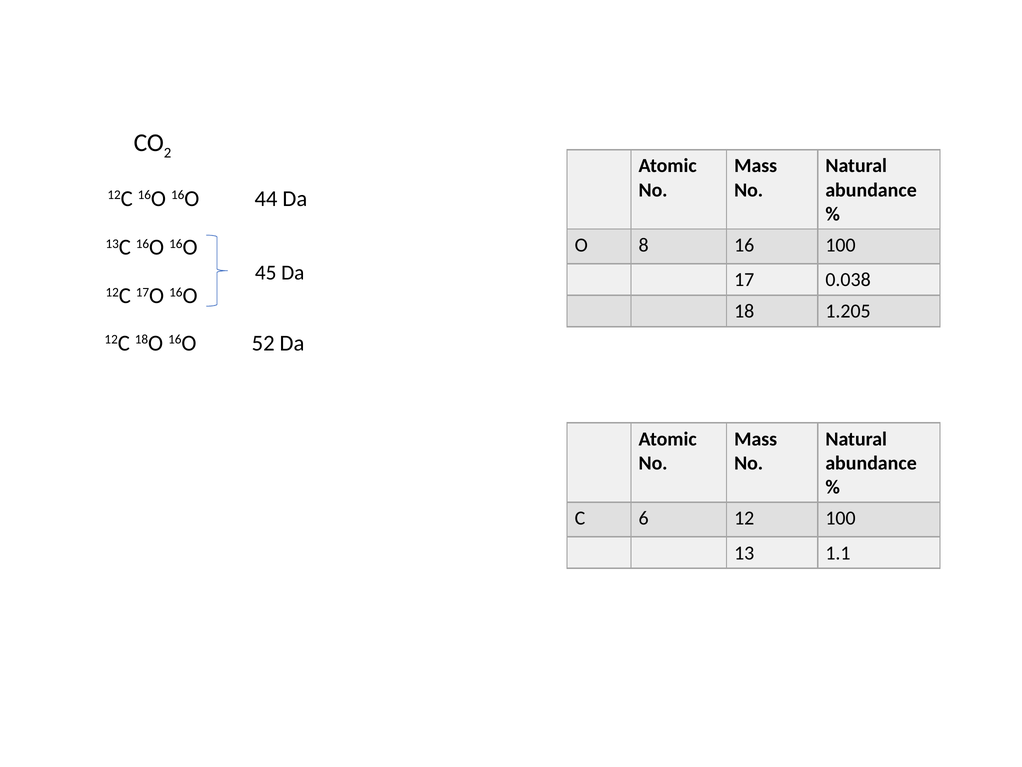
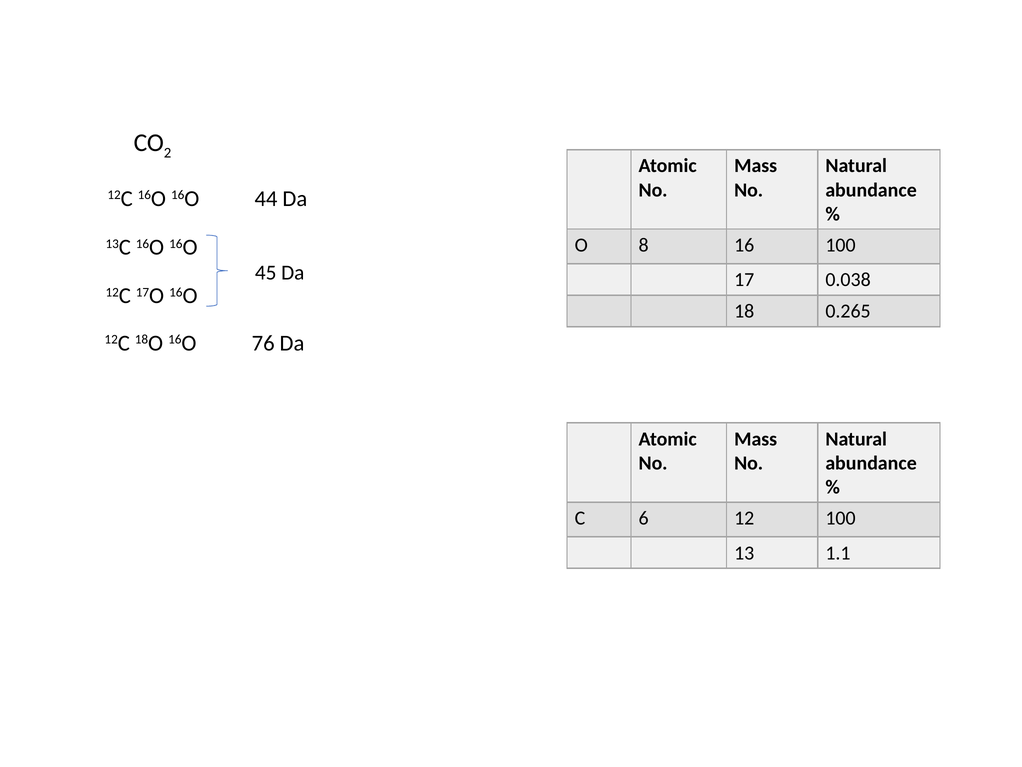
1.205: 1.205 -> 0.265 (848, 311)
52: 52 -> 76 (263, 343)
